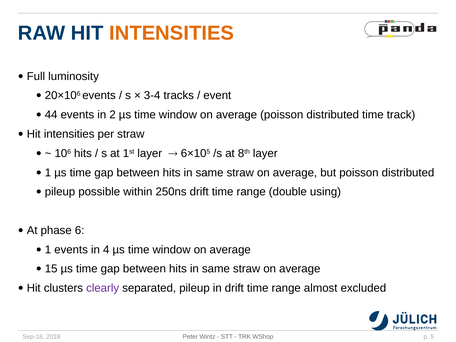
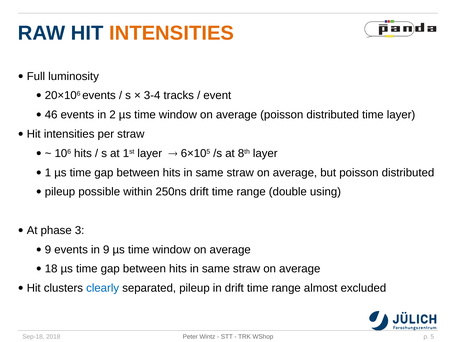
44: 44 -> 46 (51, 115)
time track: track -> layer (401, 115)
6: 6 -> 3 (80, 230)
1: 1 -> 9 (48, 250)
in 4: 4 -> 9 (106, 250)
15: 15 -> 18 (51, 269)
clearly colour: purple -> blue (103, 288)
